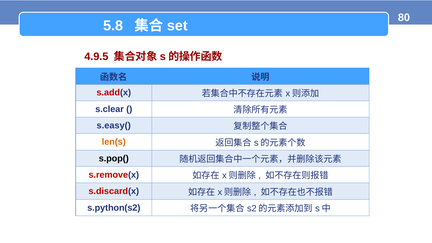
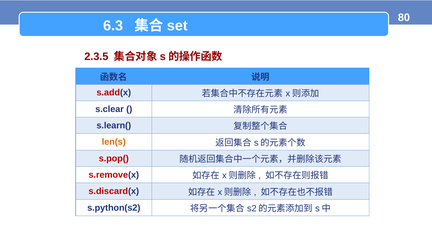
5.8: 5.8 -> 6.3 (113, 26)
4.9.5: 4.9.5 -> 2.3.5 (96, 56)
s.easy(: s.easy( -> s.learn( (114, 126)
s.pop( colour: black -> red (114, 158)
